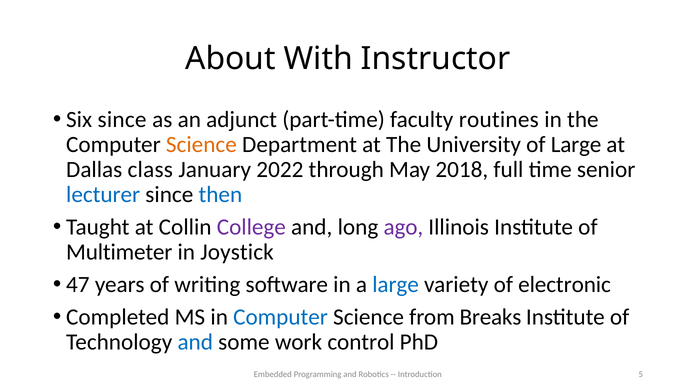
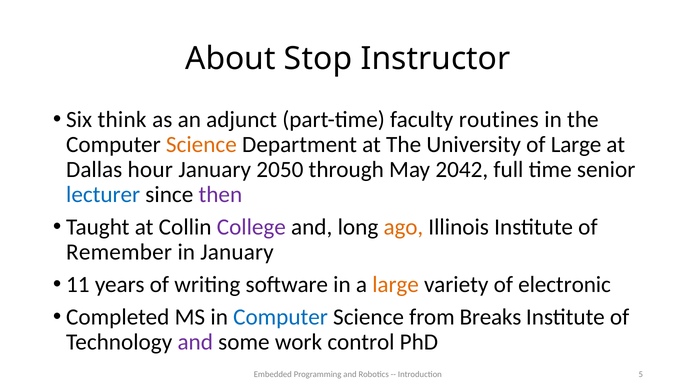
With: With -> Stop (318, 58)
Six since: since -> think (122, 119)
class: class -> hour (150, 169)
2022: 2022 -> 2050 (280, 169)
2018: 2018 -> 2042 (462, 169)
then colour: blue -> purple (220, 194)
ago colour: purple -> orange (403, 227)
Multimeter: Multimeter -> Remember (119, 252)
in Joystick: Joystick -> January (237, 252)
47: 47 -> 11 (78, 284)
large colour: blue -> orange (396, 284)
and colour: blue -> purple (195, 342)
